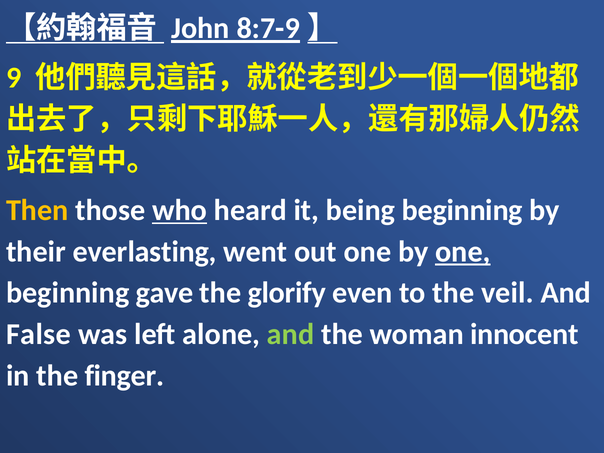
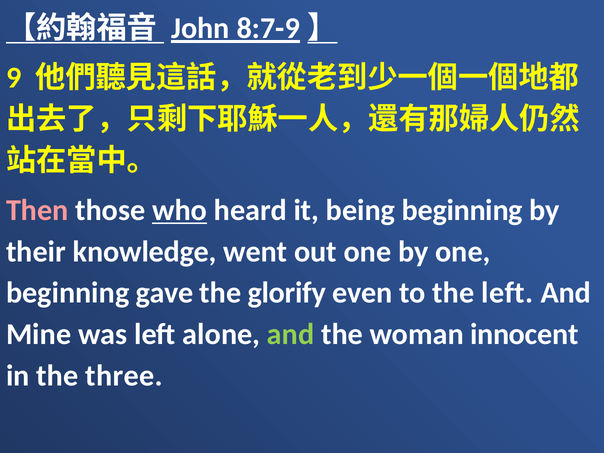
Then colour: yellow -> pink (37, 210)
everlasting: everlasting -> knowledge (145, 252)
one underline: present -> none (463, 252)
the veil: veil -> left (507, 293)
False: False -> Mine (39, 334)
finger: finger -> three (124, 376)
